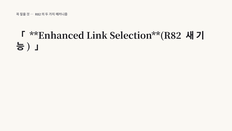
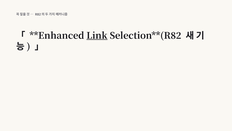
Link underline: none -> present (97, 36)
